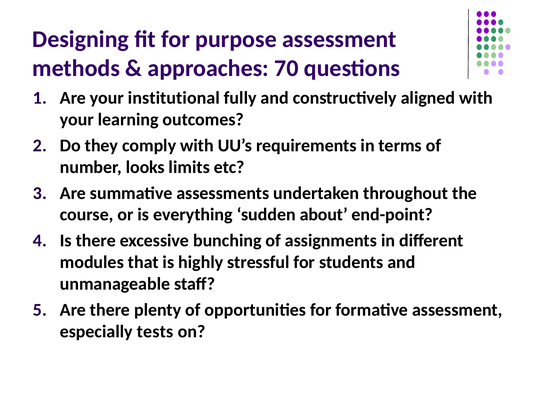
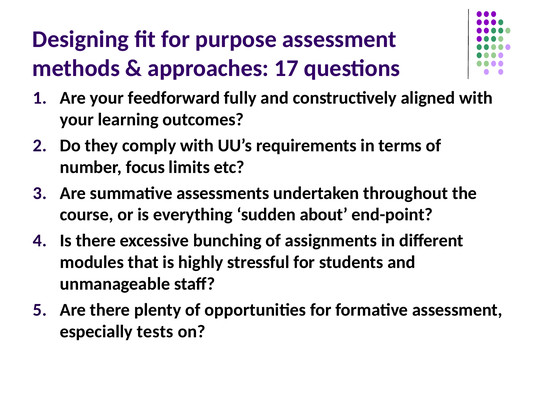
70: 70 -> 17 (286, 68)
institutional: institutional -> feedforward (174, 98)
looks: looks -> focus (145, 167)
